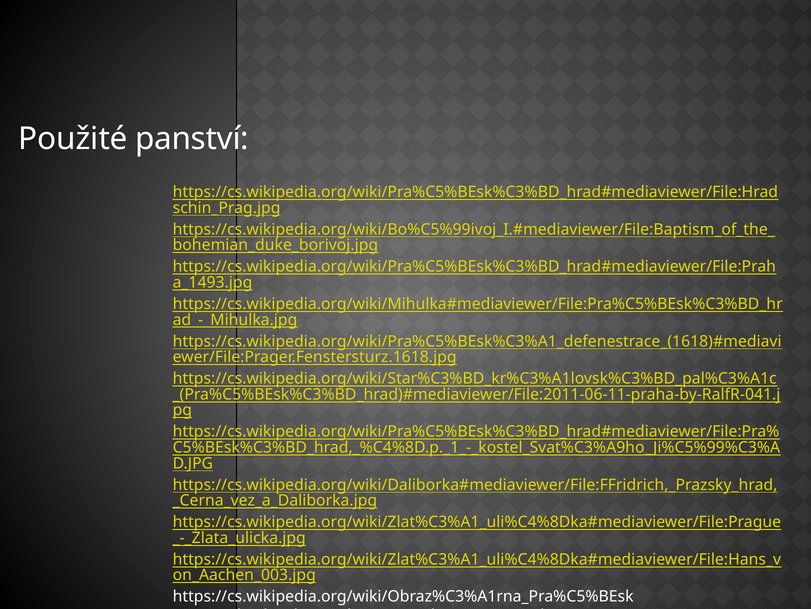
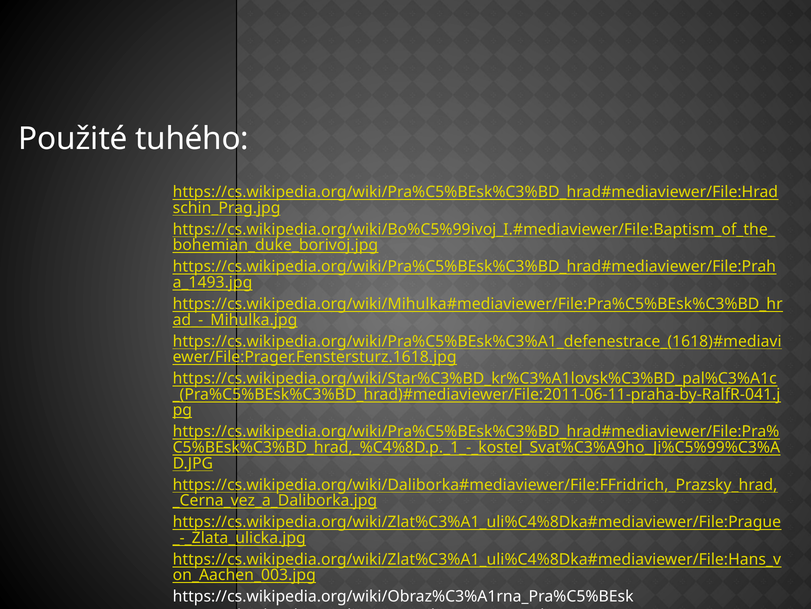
panství: panství -> tuhého (192, 139)
